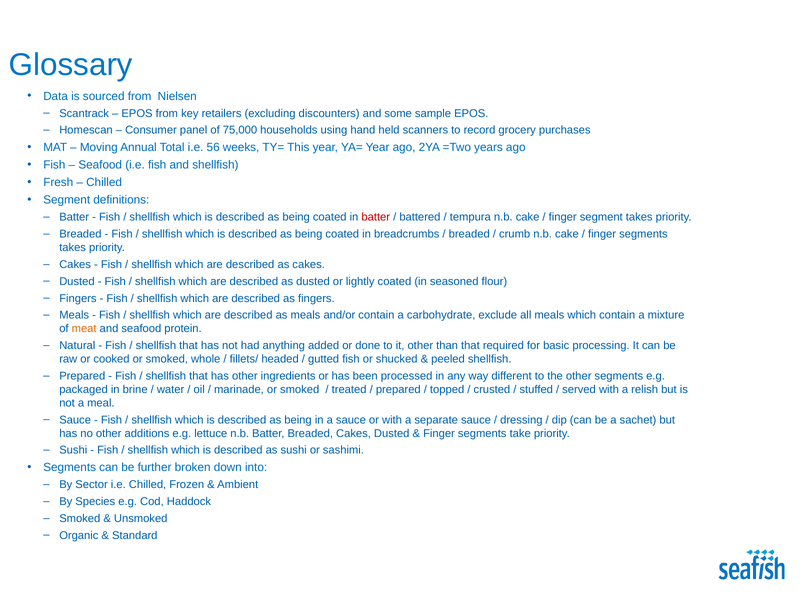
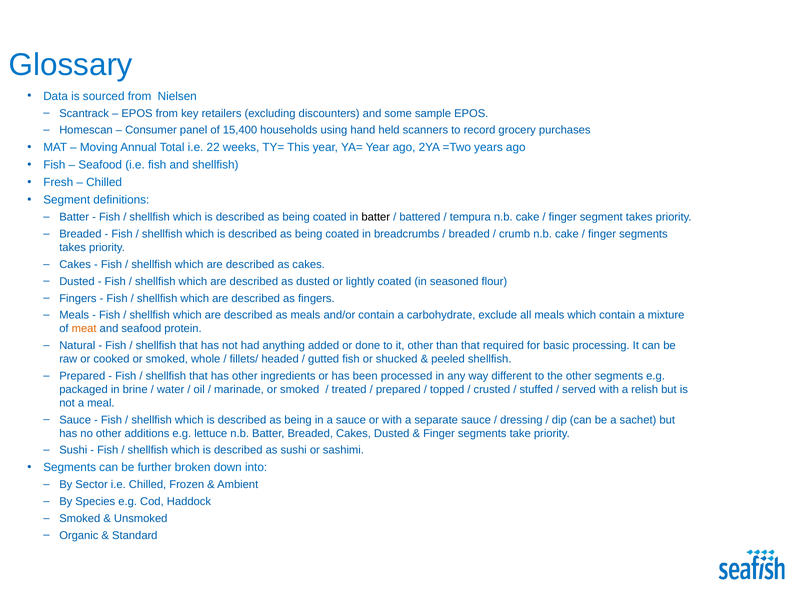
75,000: 75,000 -> 15,400 (240, 130)
56: 56 -> 22 (213, 147)
batter colour: red -> black (376, 217)
